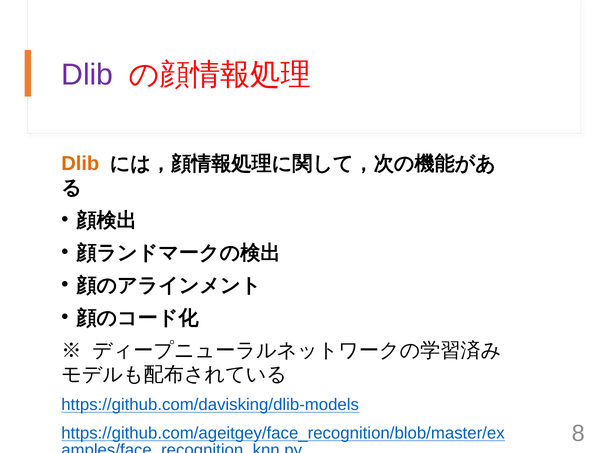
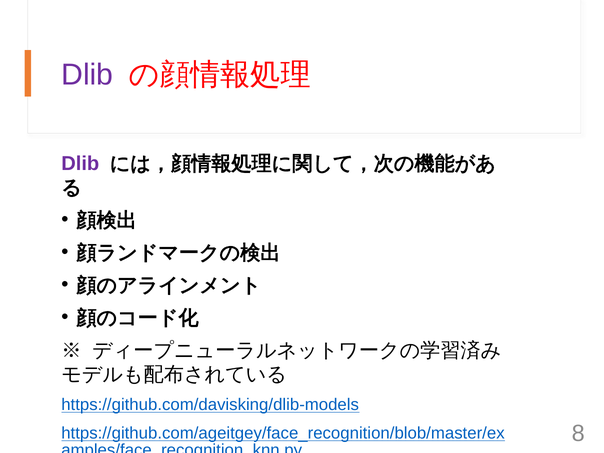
Dlib colour: orange -> purple (80, 163)
